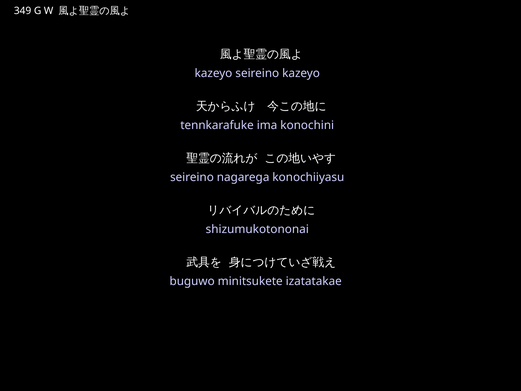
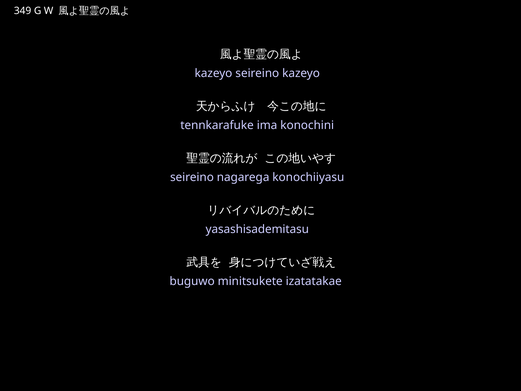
shizumukotononai: shizumukotononai -> yasashisademitasu (257, 229)
